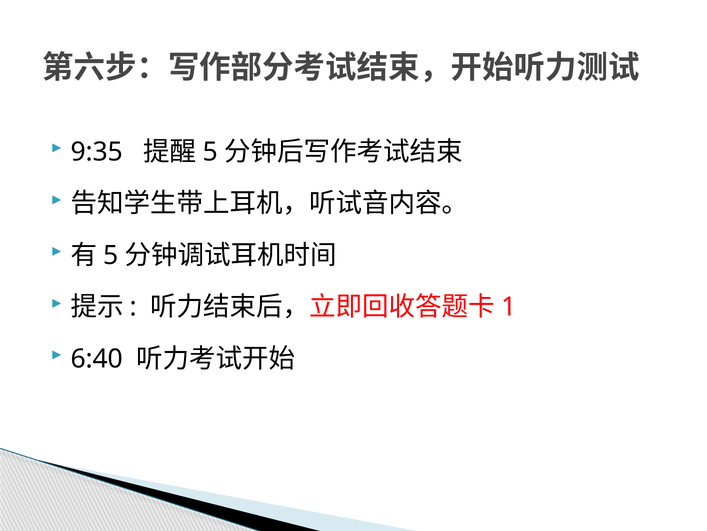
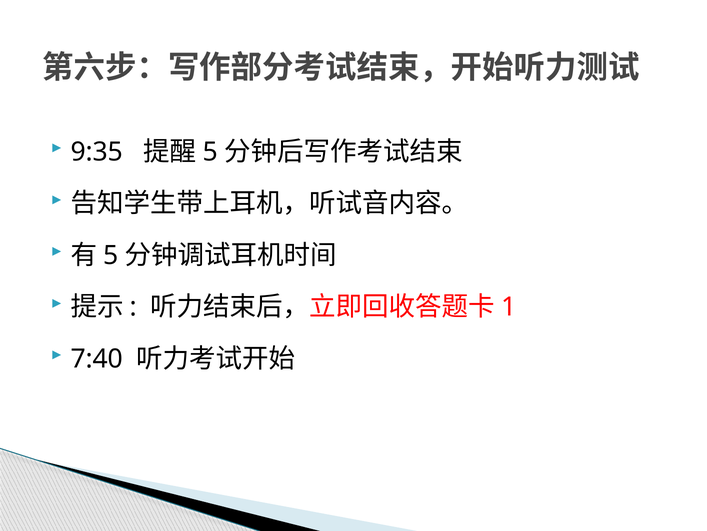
6:40: 6:40 -> 7:40 (97, 358)
